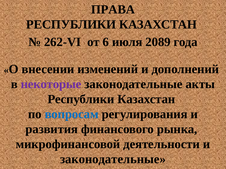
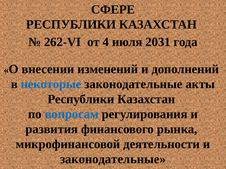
ПРАВА: ПРАВА -> СФЕРЕ (113, 10)
6: 6 -> 4 (106, 42)
2089: 2089 -> 2031 (158, 42)
некоторые colour: purple -> blue (51, 84)
